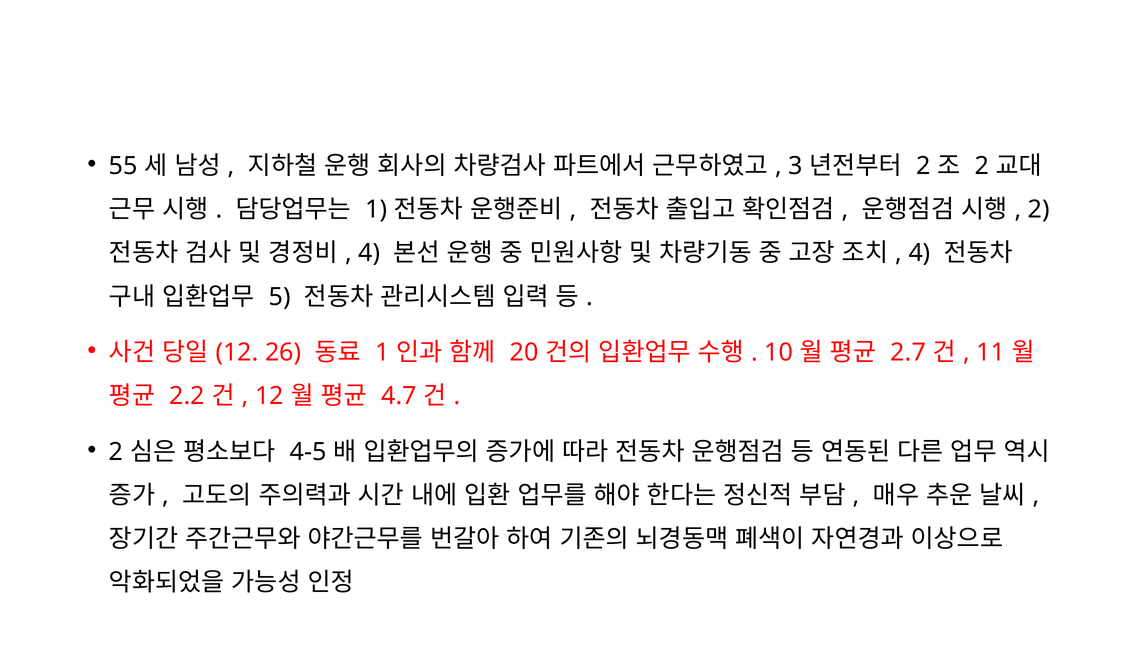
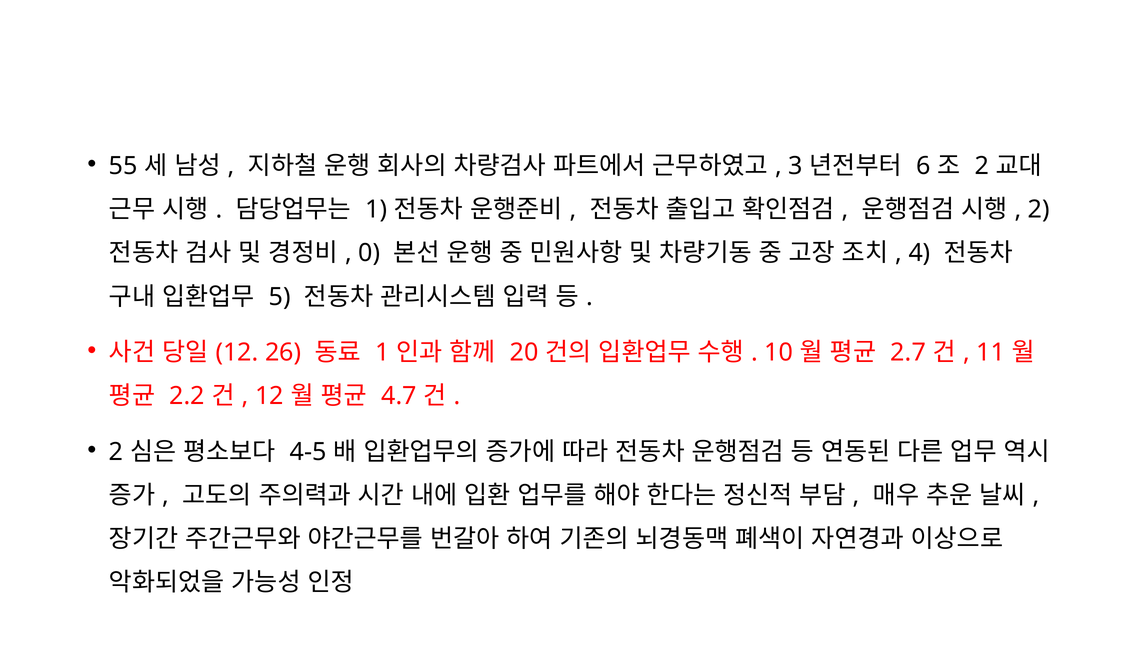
2: 2 -> 6 (923, 166)
4: 4 -> 0 (369, 253)
